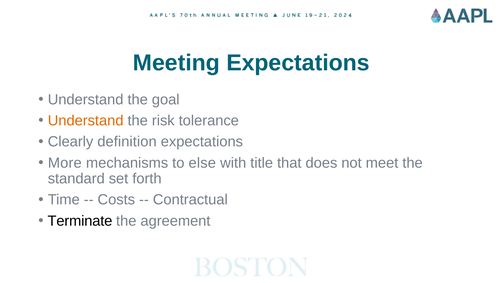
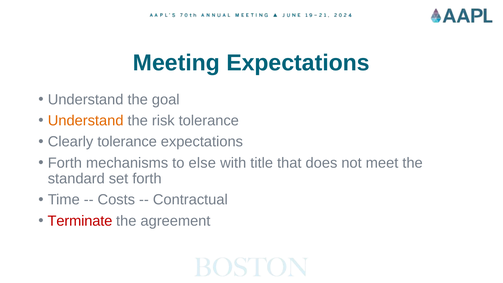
Clearly definition: definition -> tolerance (127, 142)
More: More -> Forth (65, 163)
Terminate colour: black -> red (80, 221)
